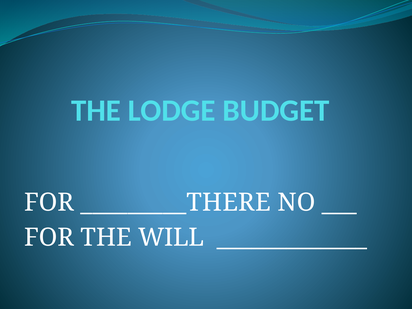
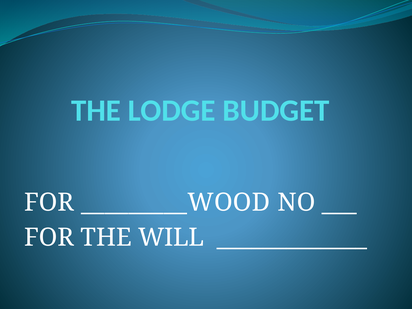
_________THERE: _________THERE -> _________WOOD (176, 202)
